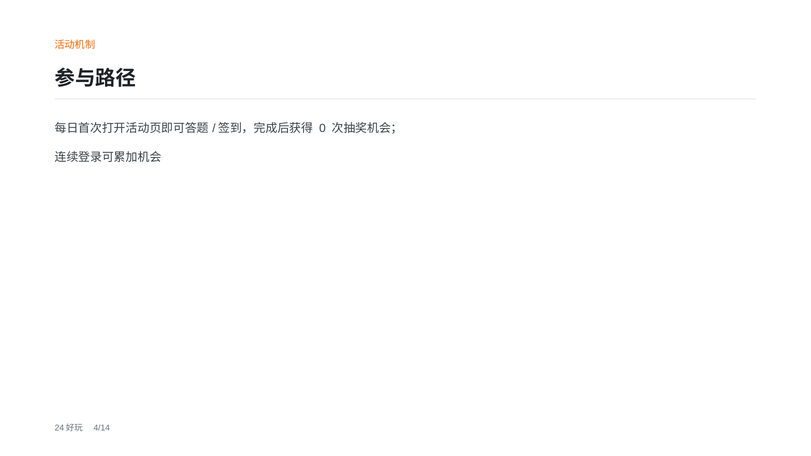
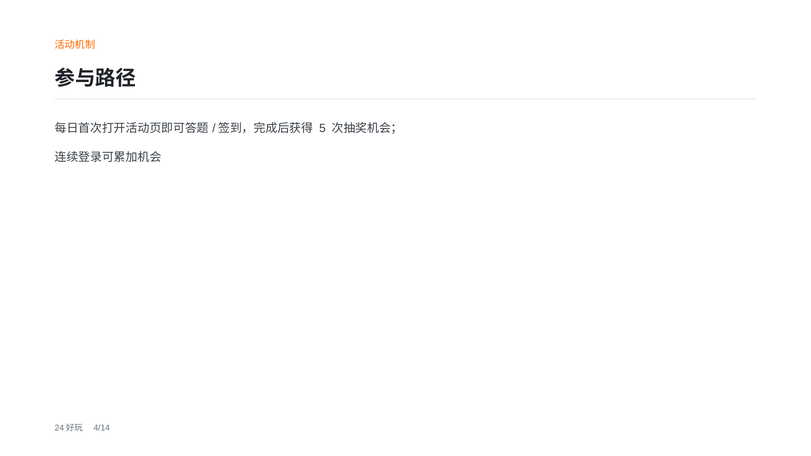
0: 0 -> 5 (323, 129)
